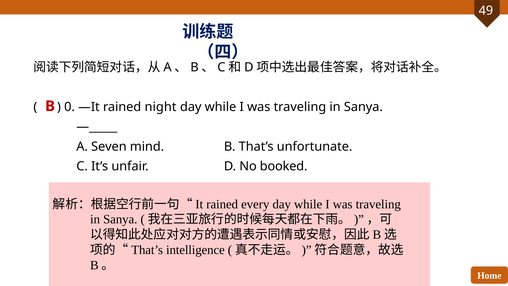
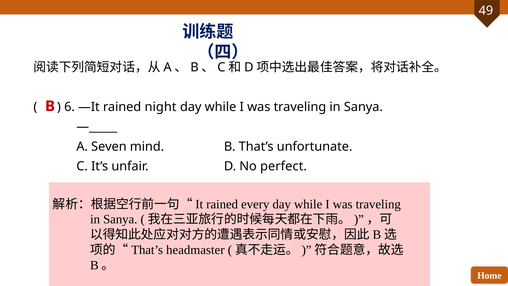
0: 0 -> 6 (70, 107)
booked: booked -> perfect (284, 166)
intelligence: intelligence -> headmaster (195, 250)
